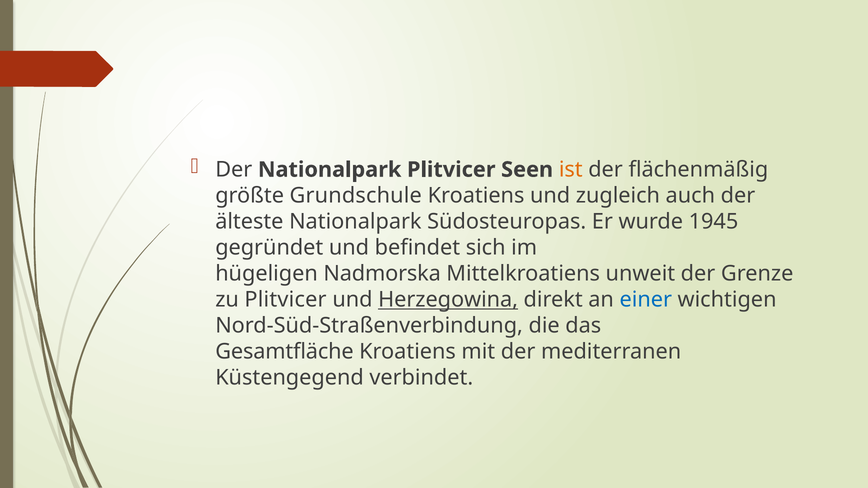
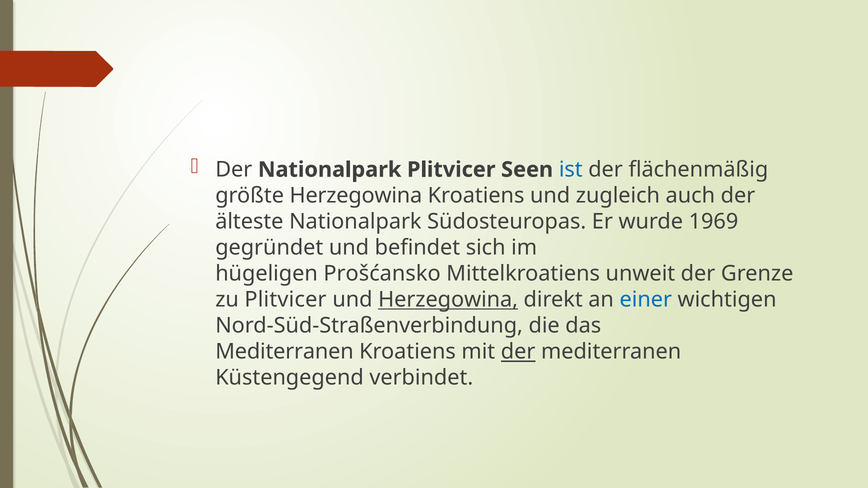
ist colour: orange -> blue (571, 170)
größte Grundschule: Grundschule -> Herzegowina (356, 196)
1945: 1945 -> 1969 (714, 222)
Nadmorska: Nadmorska -> Prošćansko (382, 274)
Gesamtfläche: Gesamtfläche -> Mediterranen (284, 352)
der underline: none -> present (518, 352)
